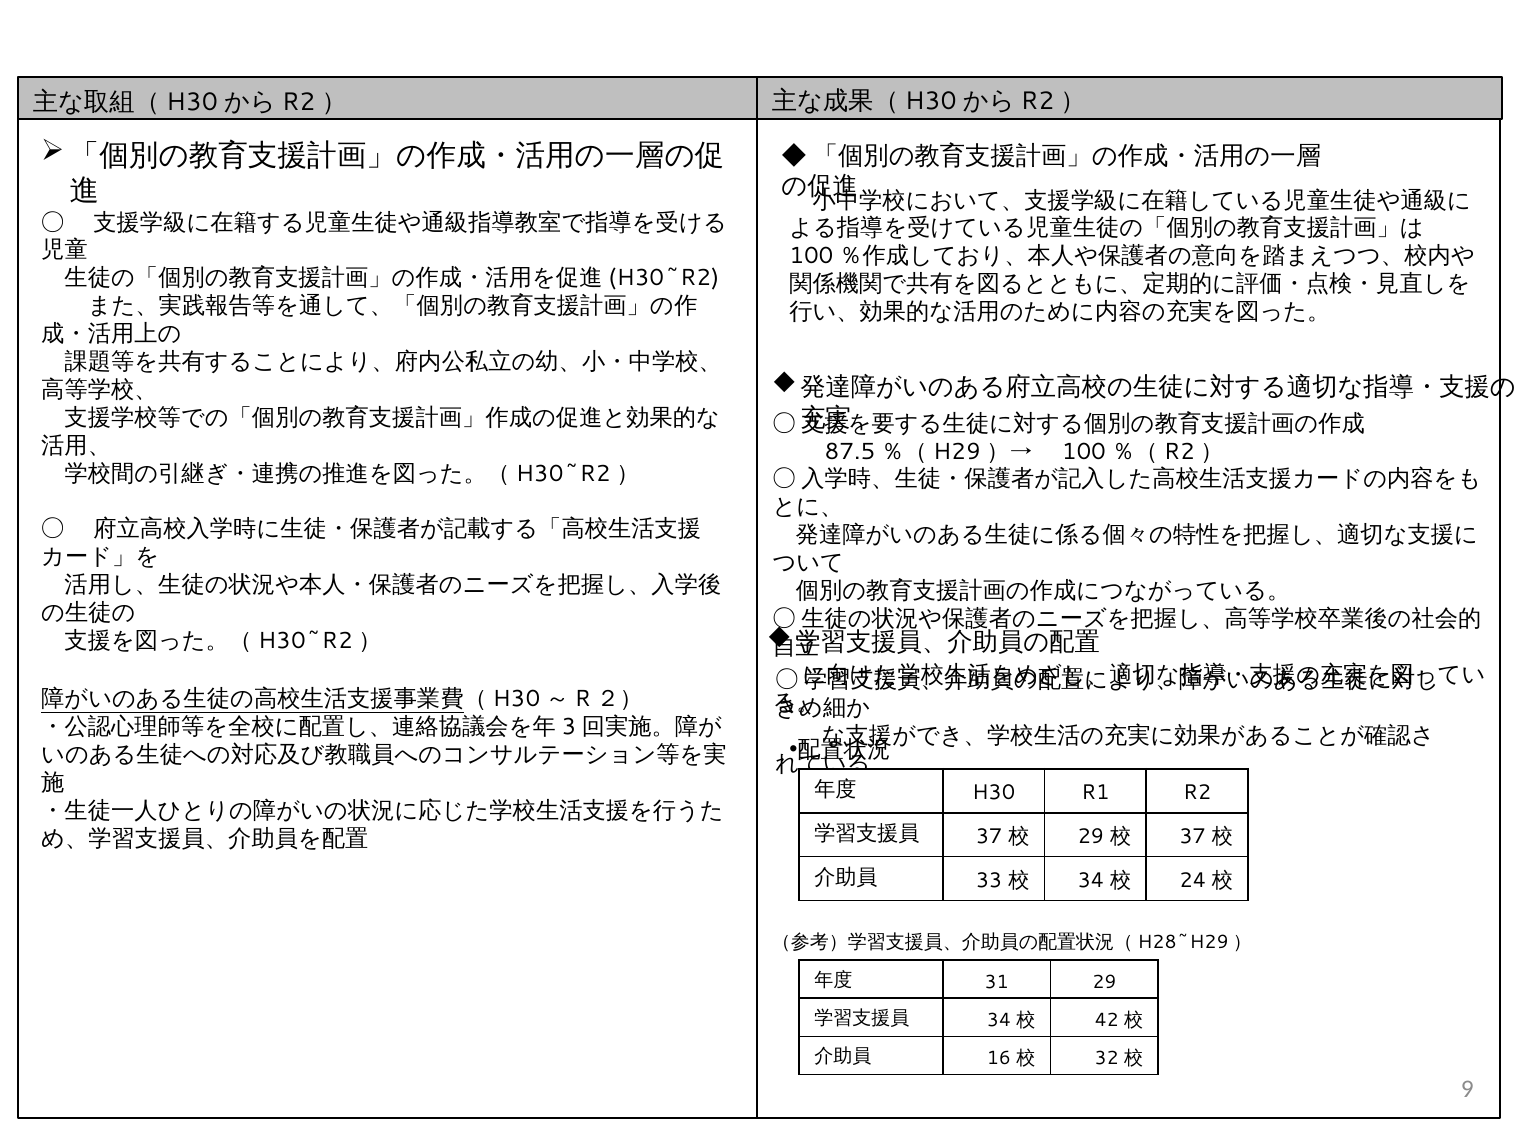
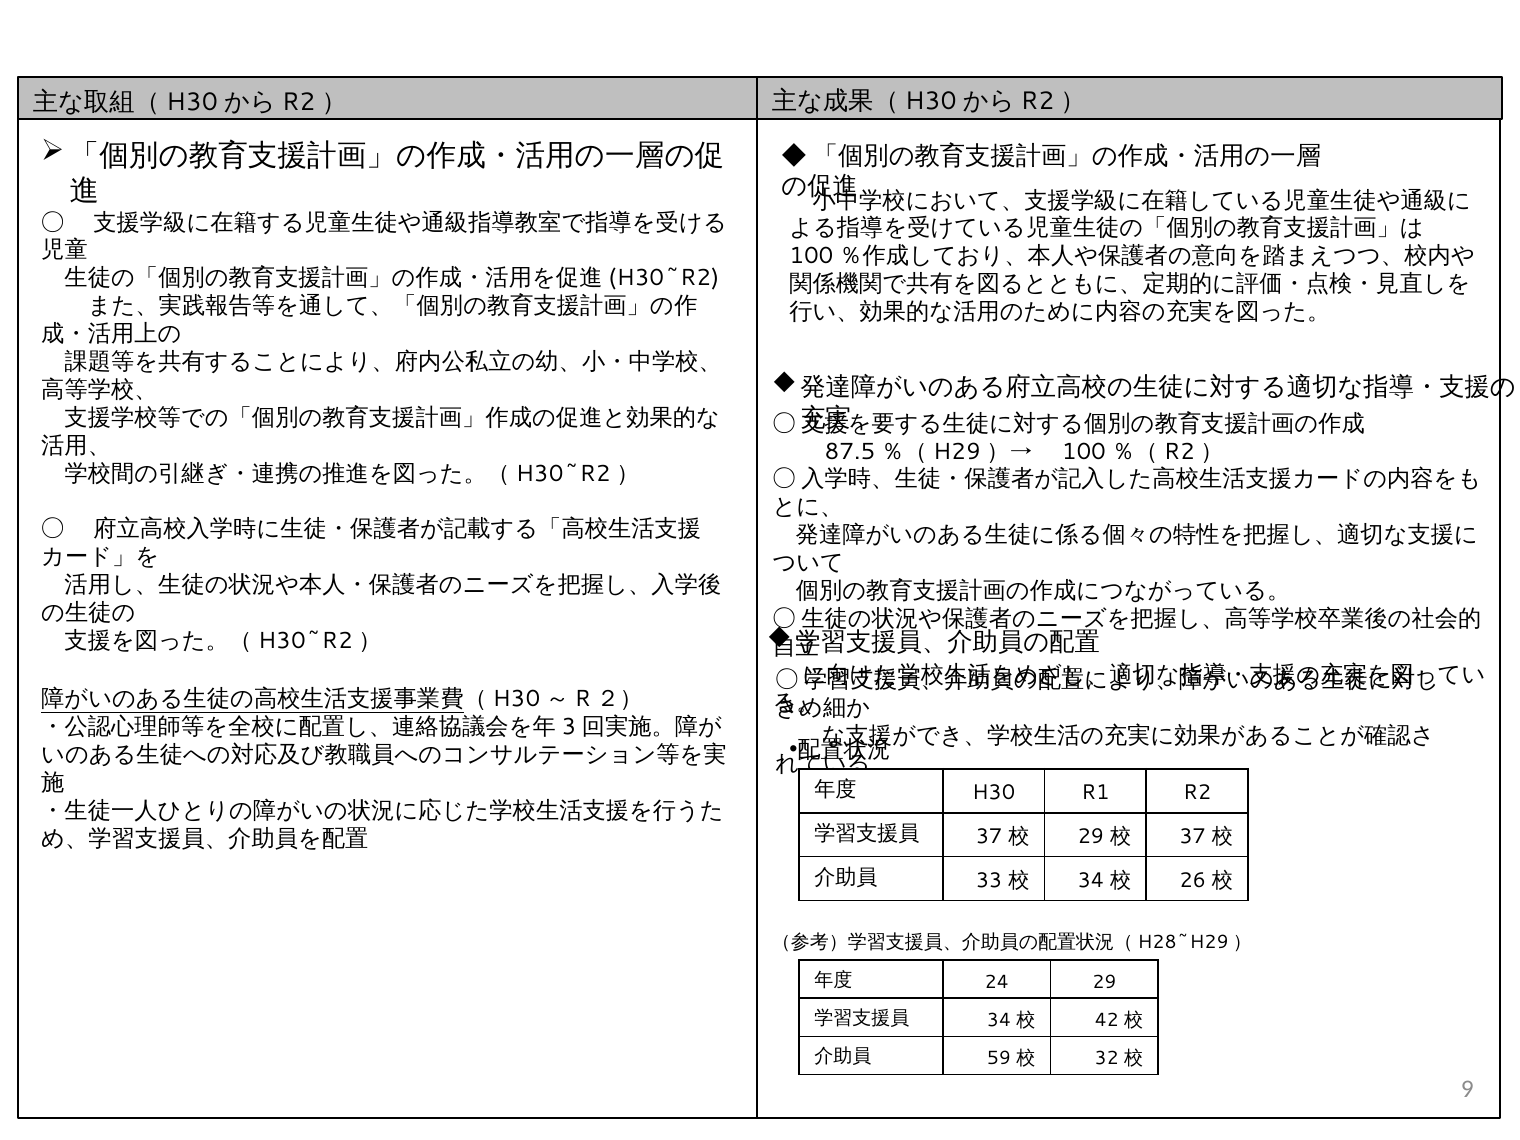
24: 24 -> 26 (1193, 880)
31: 31 -> 24 (997, 982)
16: 16 -> 59 (999, 1059)
